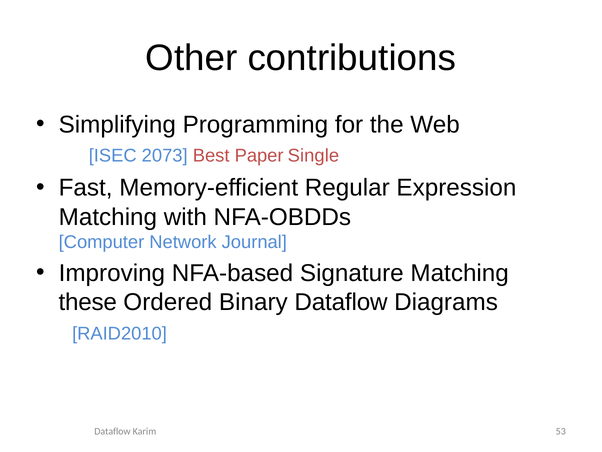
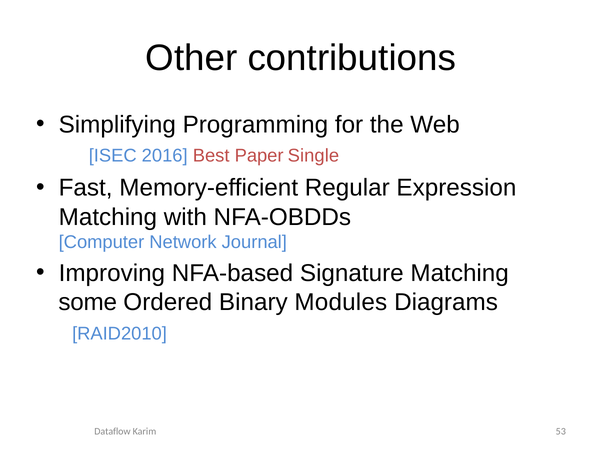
2073: 2073 -> 2016 (165, 156)
these: these -> some (88, 302)
Binary Dataflow: Dataflow -> Modules (341, 302)
